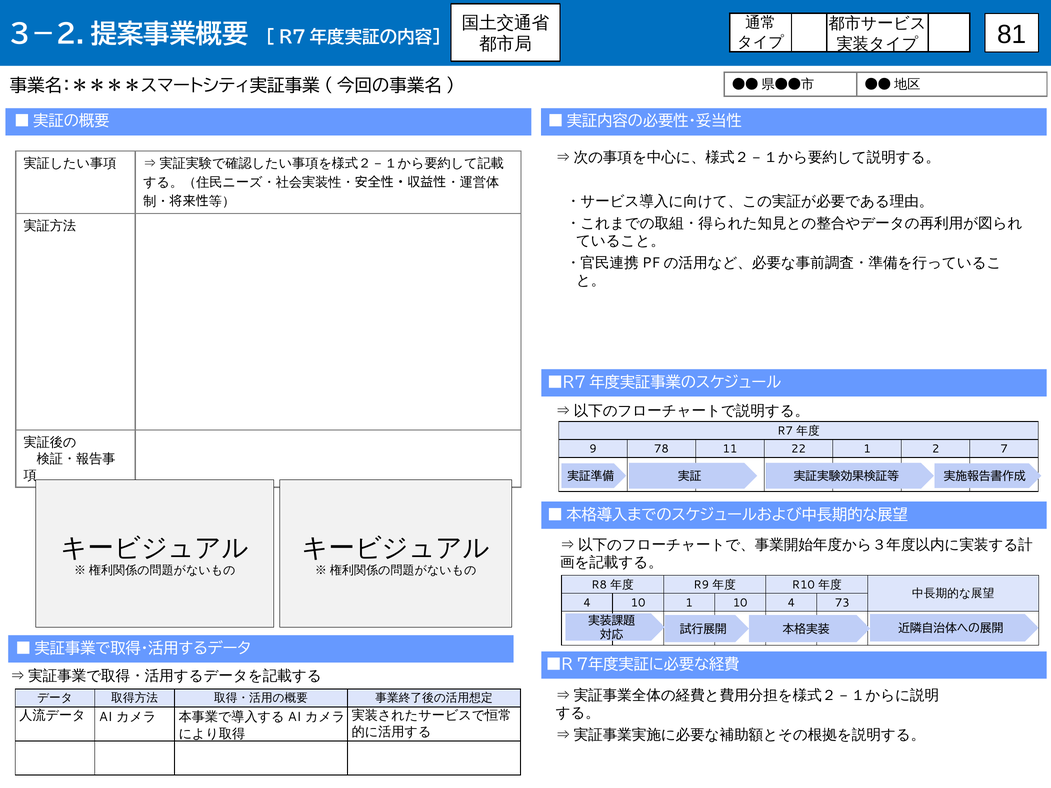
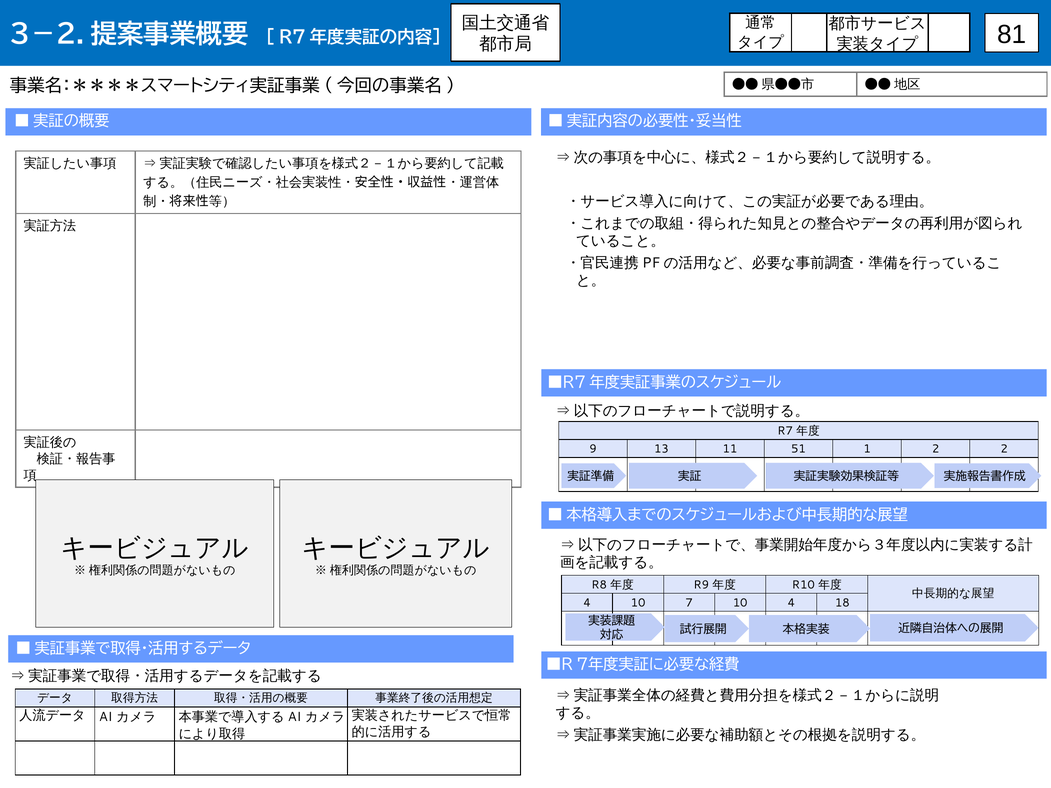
78: 78 -> 13 (661, 449)
22: 22 -> 51 (798, 449)
2 7: 7 -> 2 (1004, 449)
10 1: 1 -> 7 (689, 603)
73: 73 -> 18 (842, 603)
